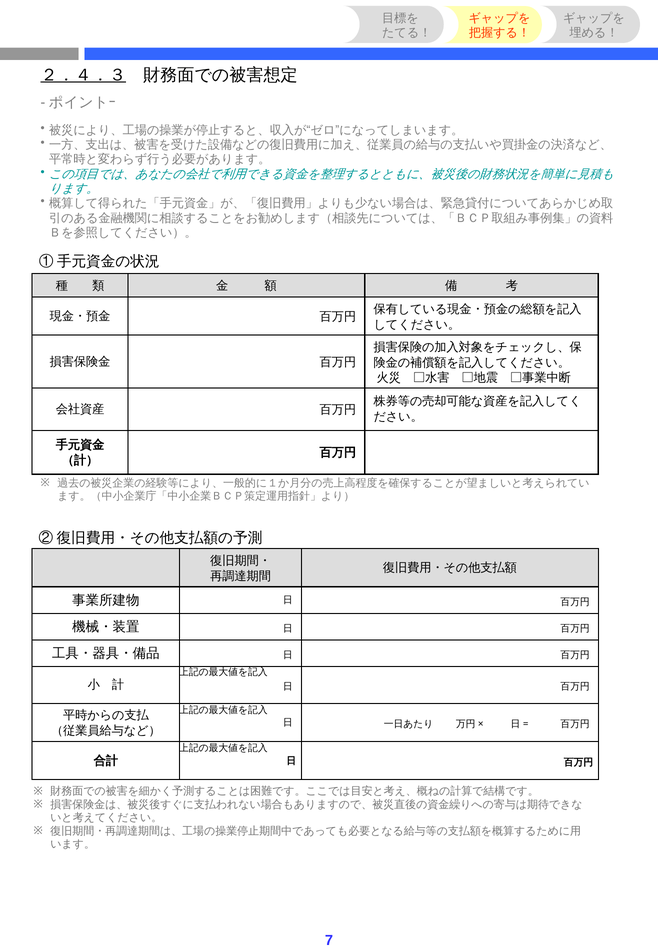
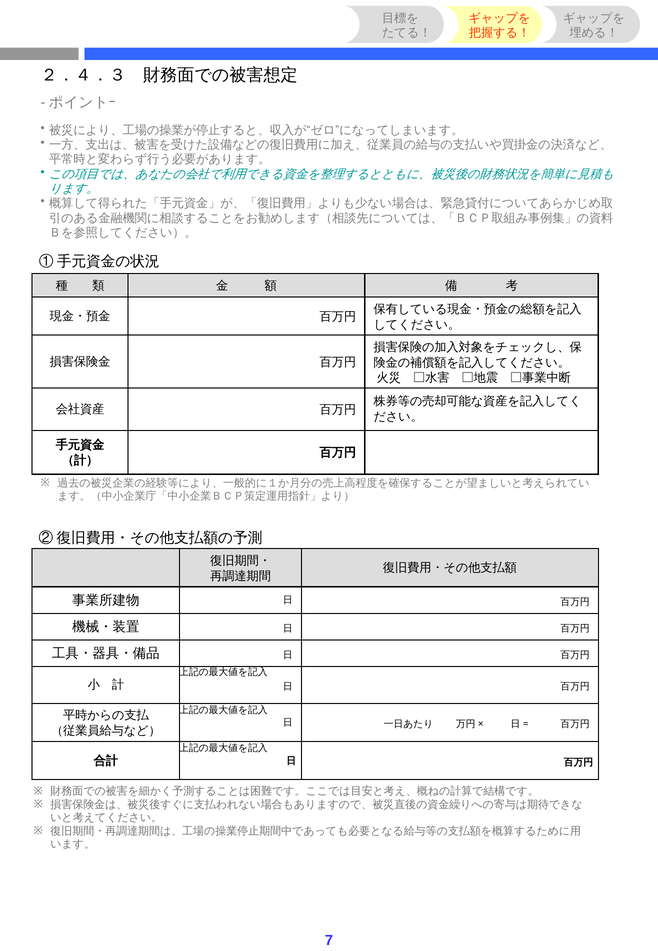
２．４．３ underline: present -> none (83, 75)
